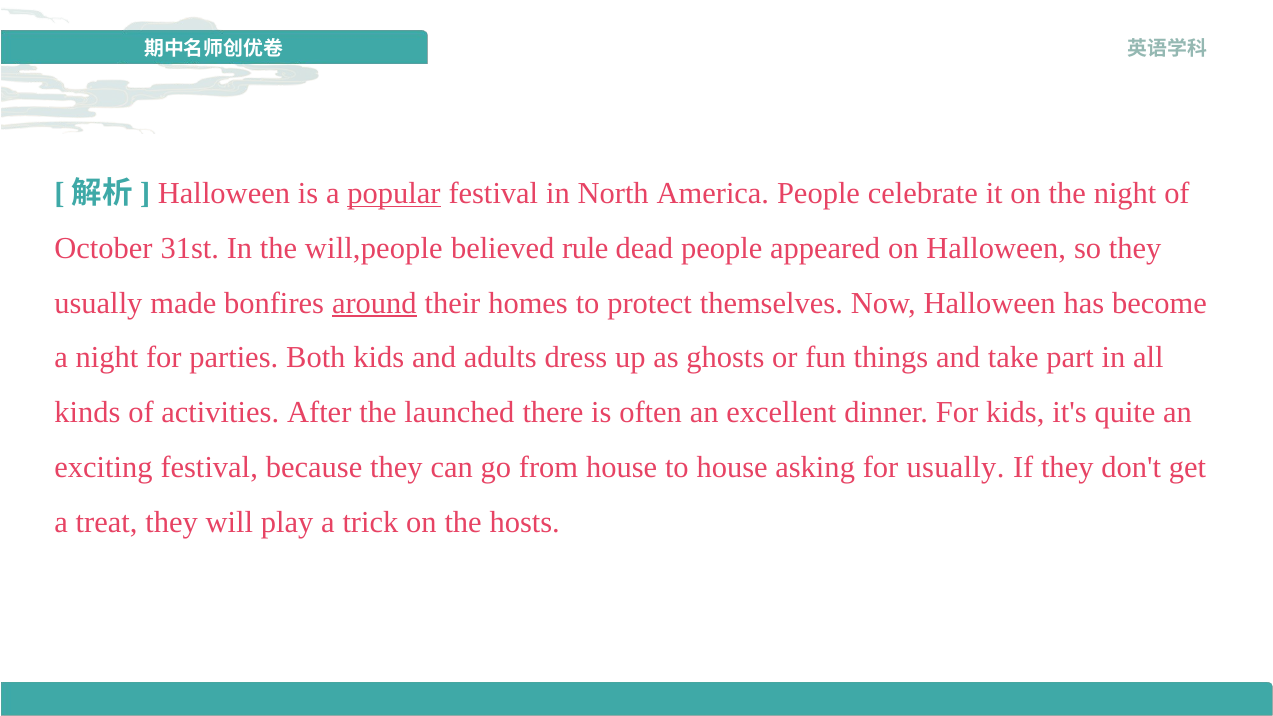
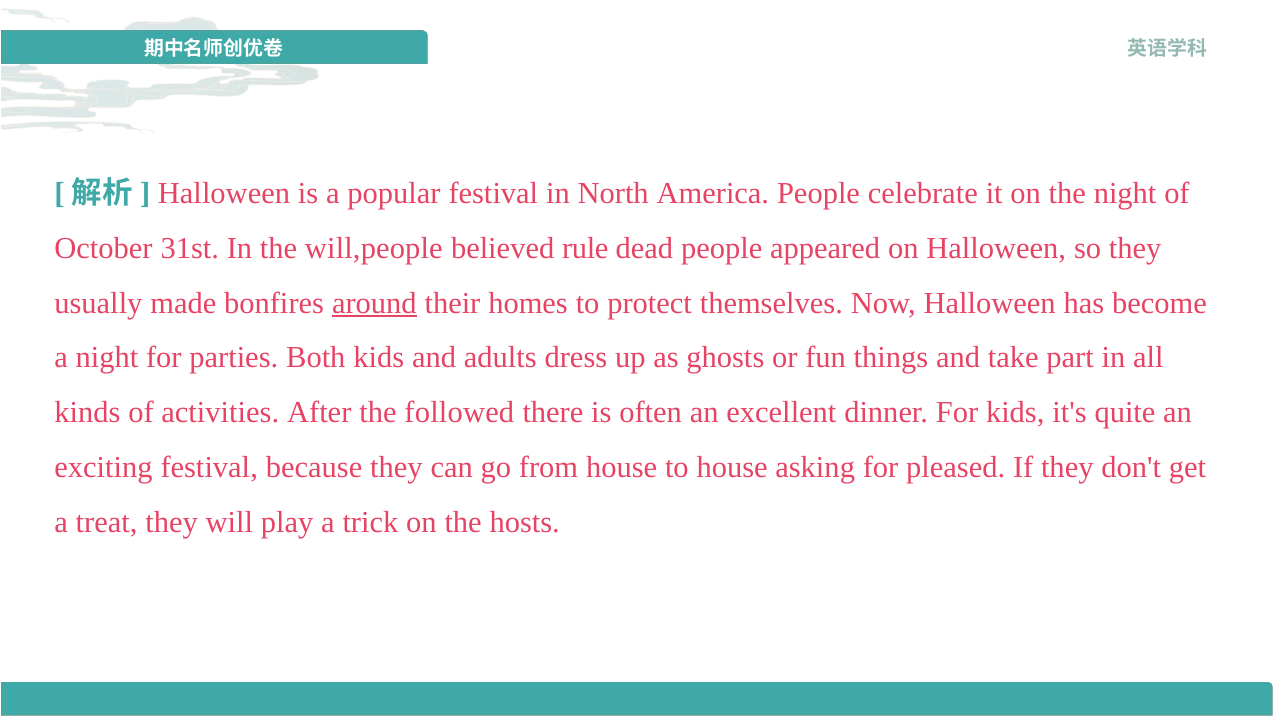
popular underline: present -> none (394, 193)
launched: launched -> followed (459, 413)
for usually: usually -> pleased (956, 468)
